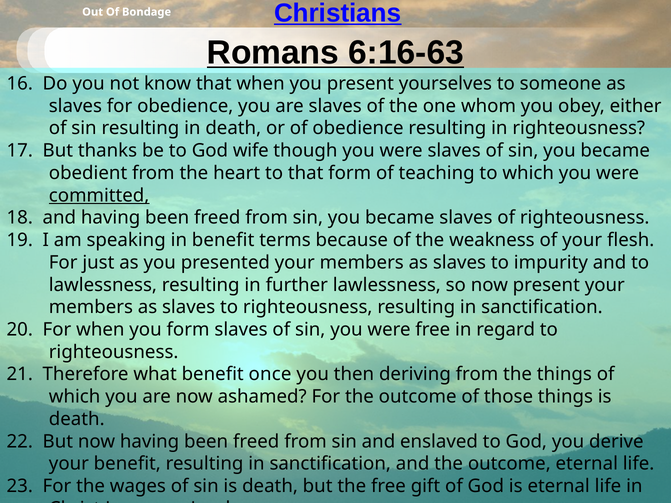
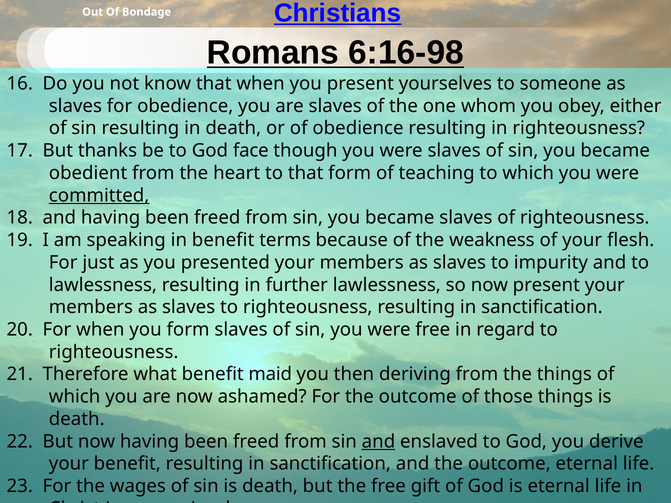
6:16-63: 6:16-63 -> 6:16-98 (406, 53)
wife: wife -> face (251, 151)
once: once -> maid (270, 374)
and underline: none -> present (378, 442)
